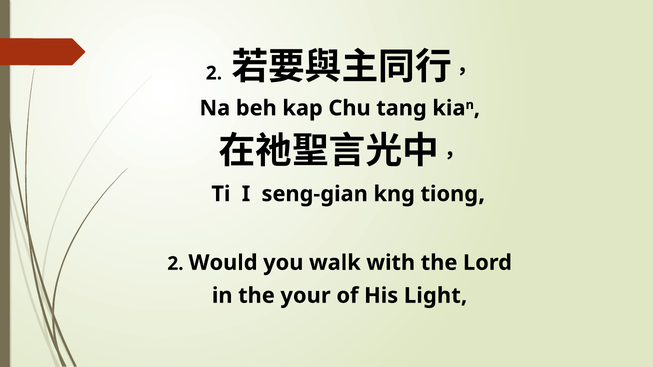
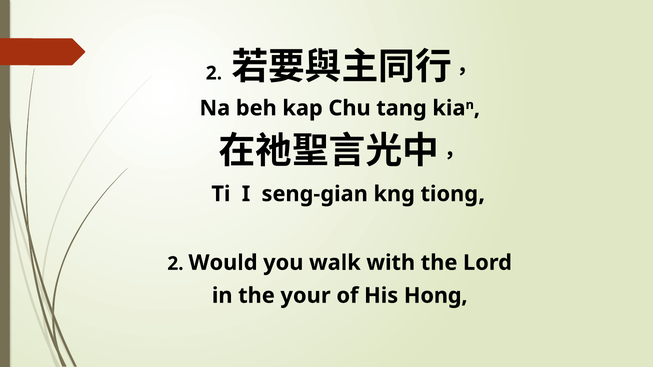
Light: Light -> Hong (436, 296)
